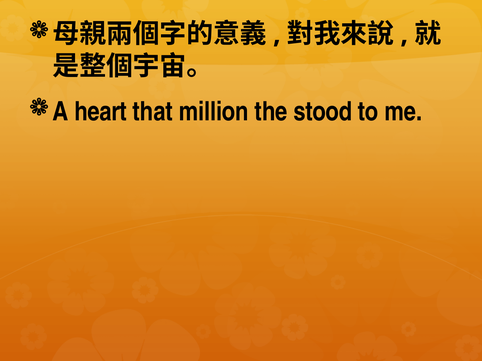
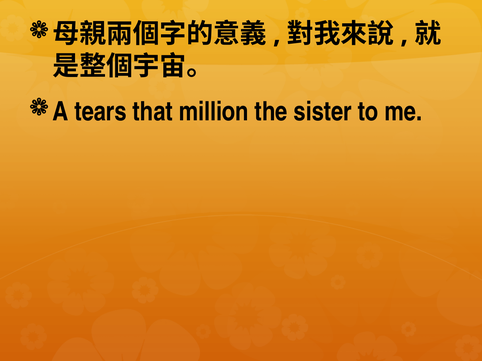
heart: heart -> tears (101, 112)
stood: stood -> sister (323, 112)
